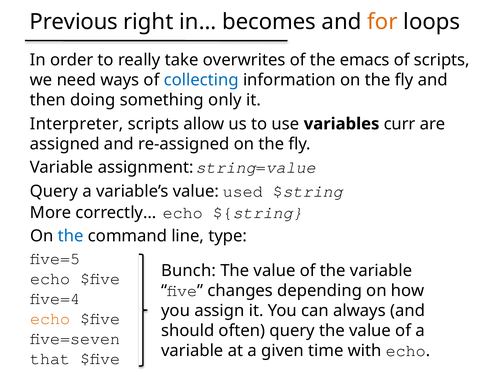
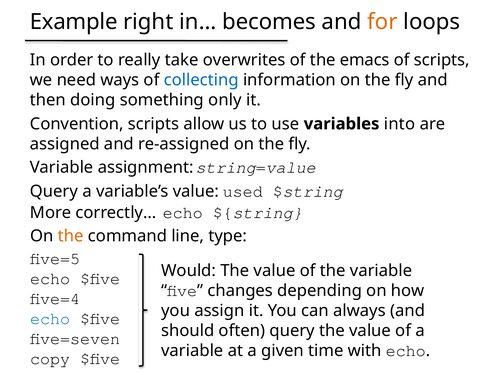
Previous: Previous -> Example (74, 22)
Interpreter: Interpreter -> Convention (77, 124)
curr: curr -> into (400, 124)
the colour: blue -> orange (71, 236)
Bunch: Bunch -> Would (189, 271)
echo colour: orange -> blue (50, 319)
that: that -> copy (50, 359)
